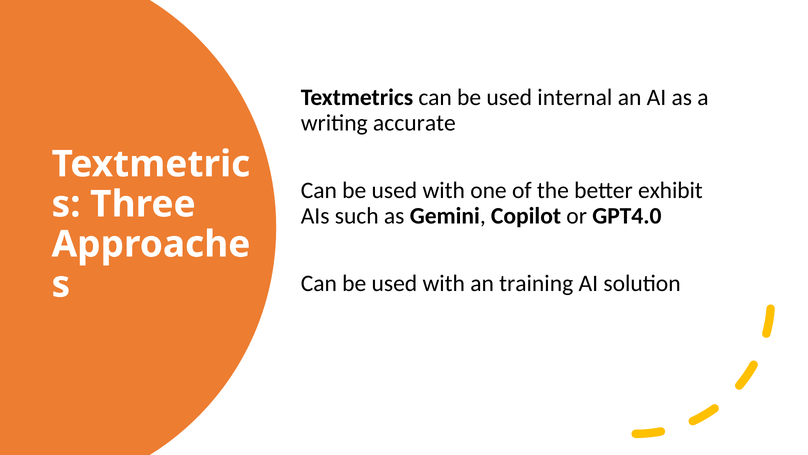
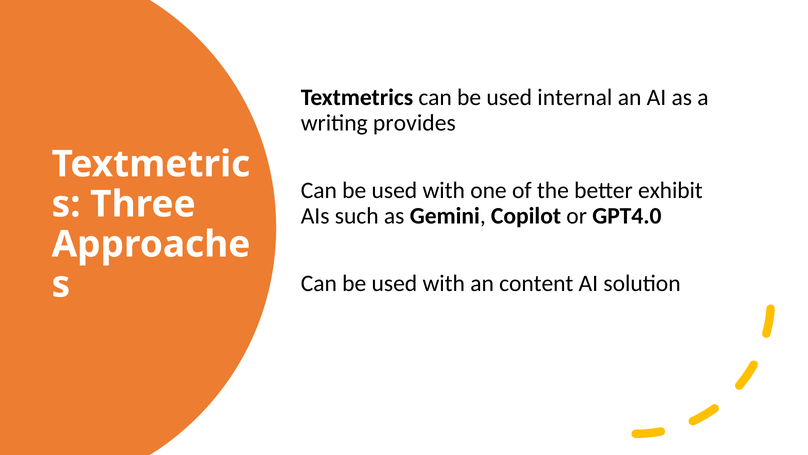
accurate: accurate -> provides (414, 123)
training: training -> content (536, 283)
